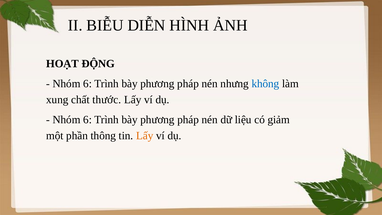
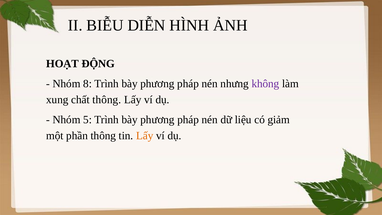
6: 6 -> 8 (88, 84)
không colour: blue -> purple (265, 84)
chất thước: thước -> thông (107, 100)
6: 6 -> 5 (88, 120)
